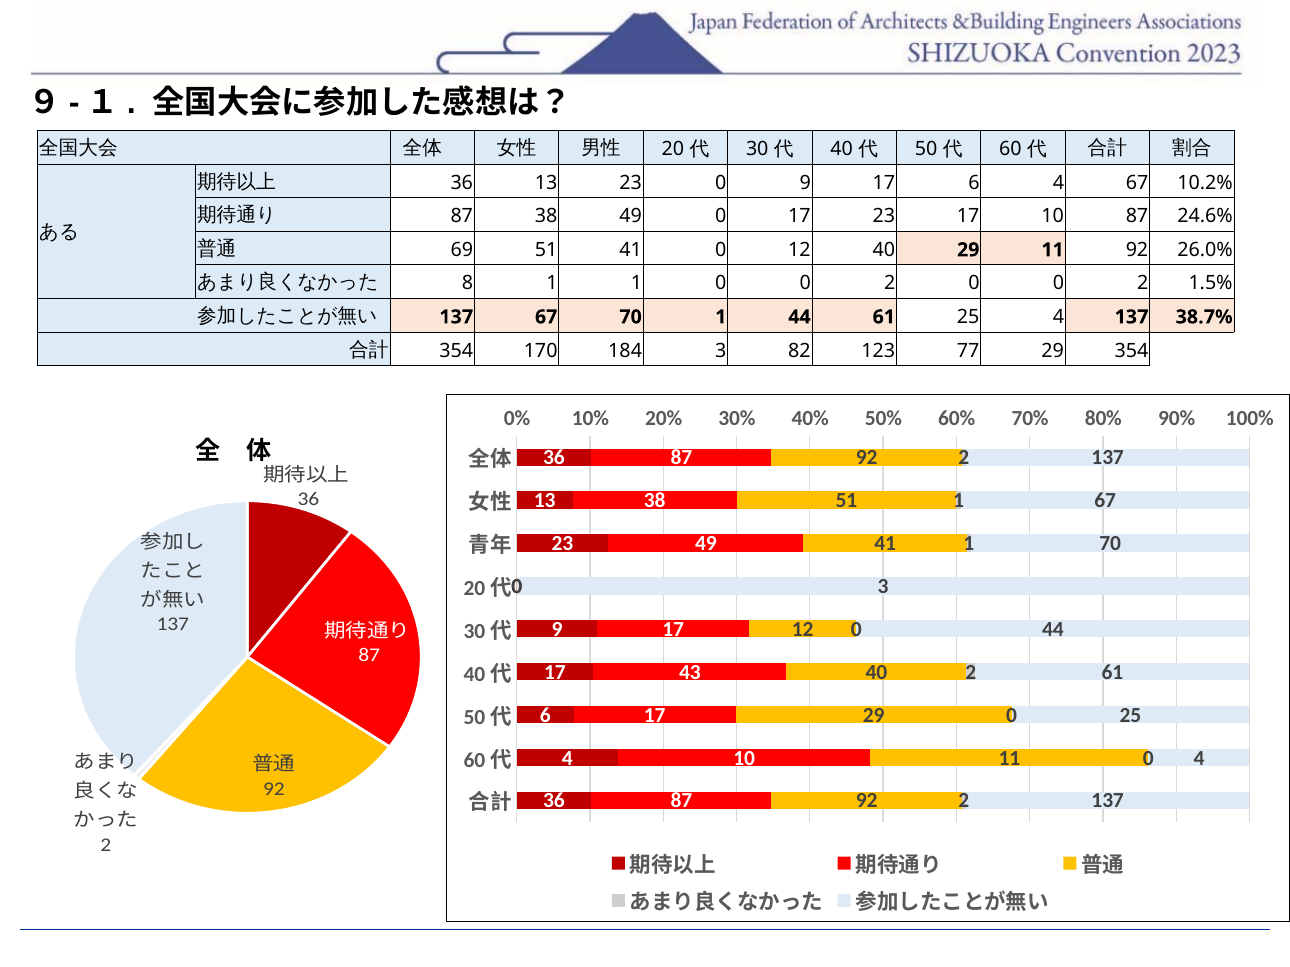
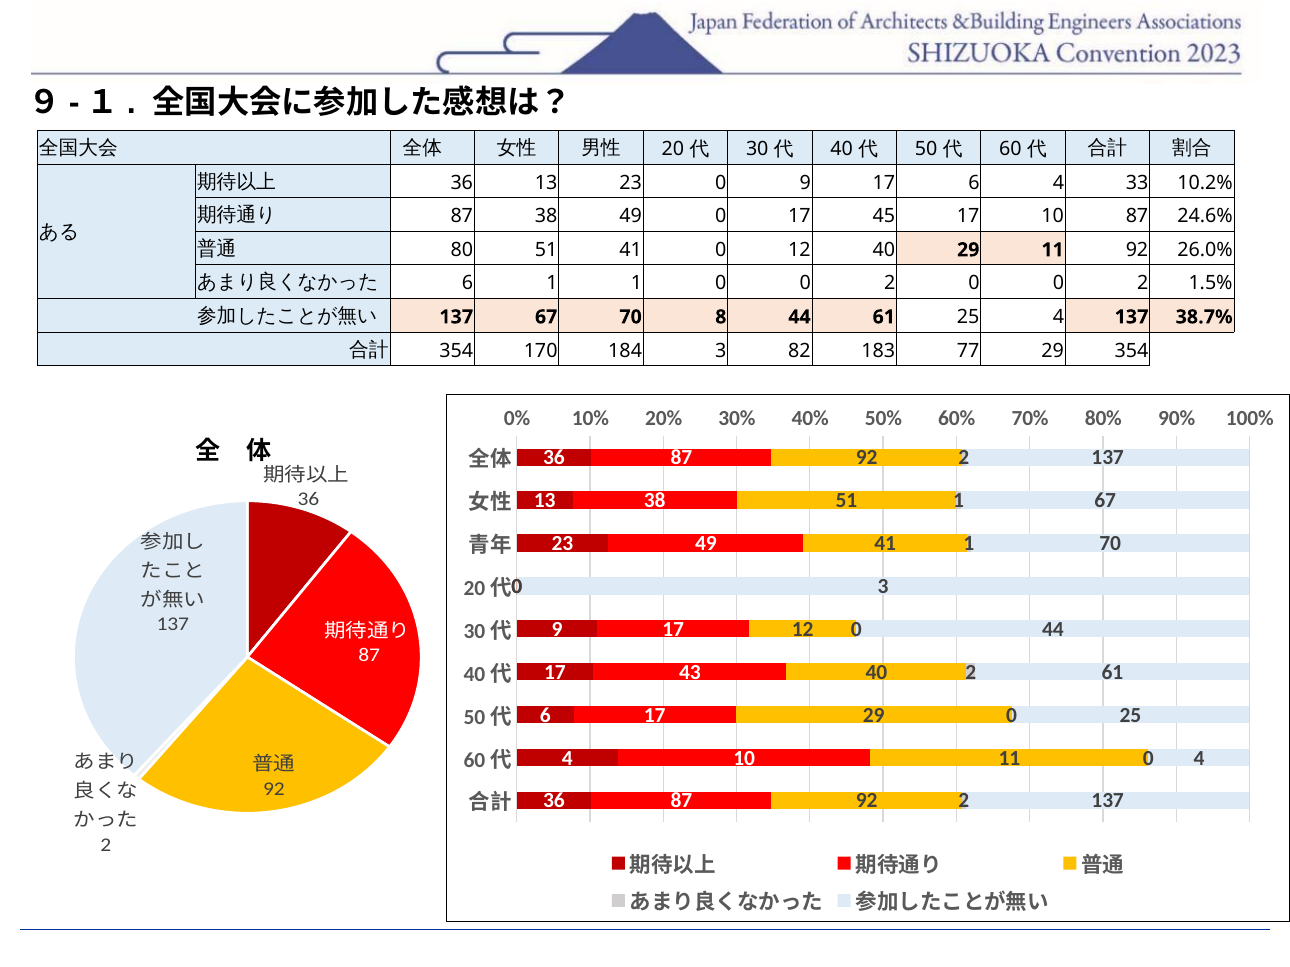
4 67: 67 -> 33 (1137, 183)
17 23: 23 -> 45 (884, 216)
69: 69 -> 80 (462, 250)
8: 8 -> 6 (468, 284)
70 1: 1 -> 8 (721, 317)
123: 123 -> 183 (878, 351)
